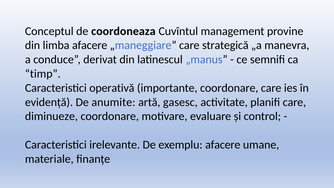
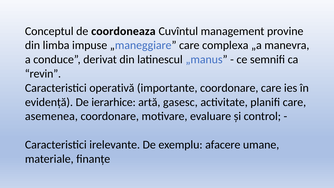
limba afacere: afacere -> impuse (90, 45)
strategică: strategică -> complexa (225, 45)
timp: timp -> revin (43, 74)
anumite: anumite -> ierarhice (114, 102)
diminueze: diminueze -> asemenea (51, 116)
